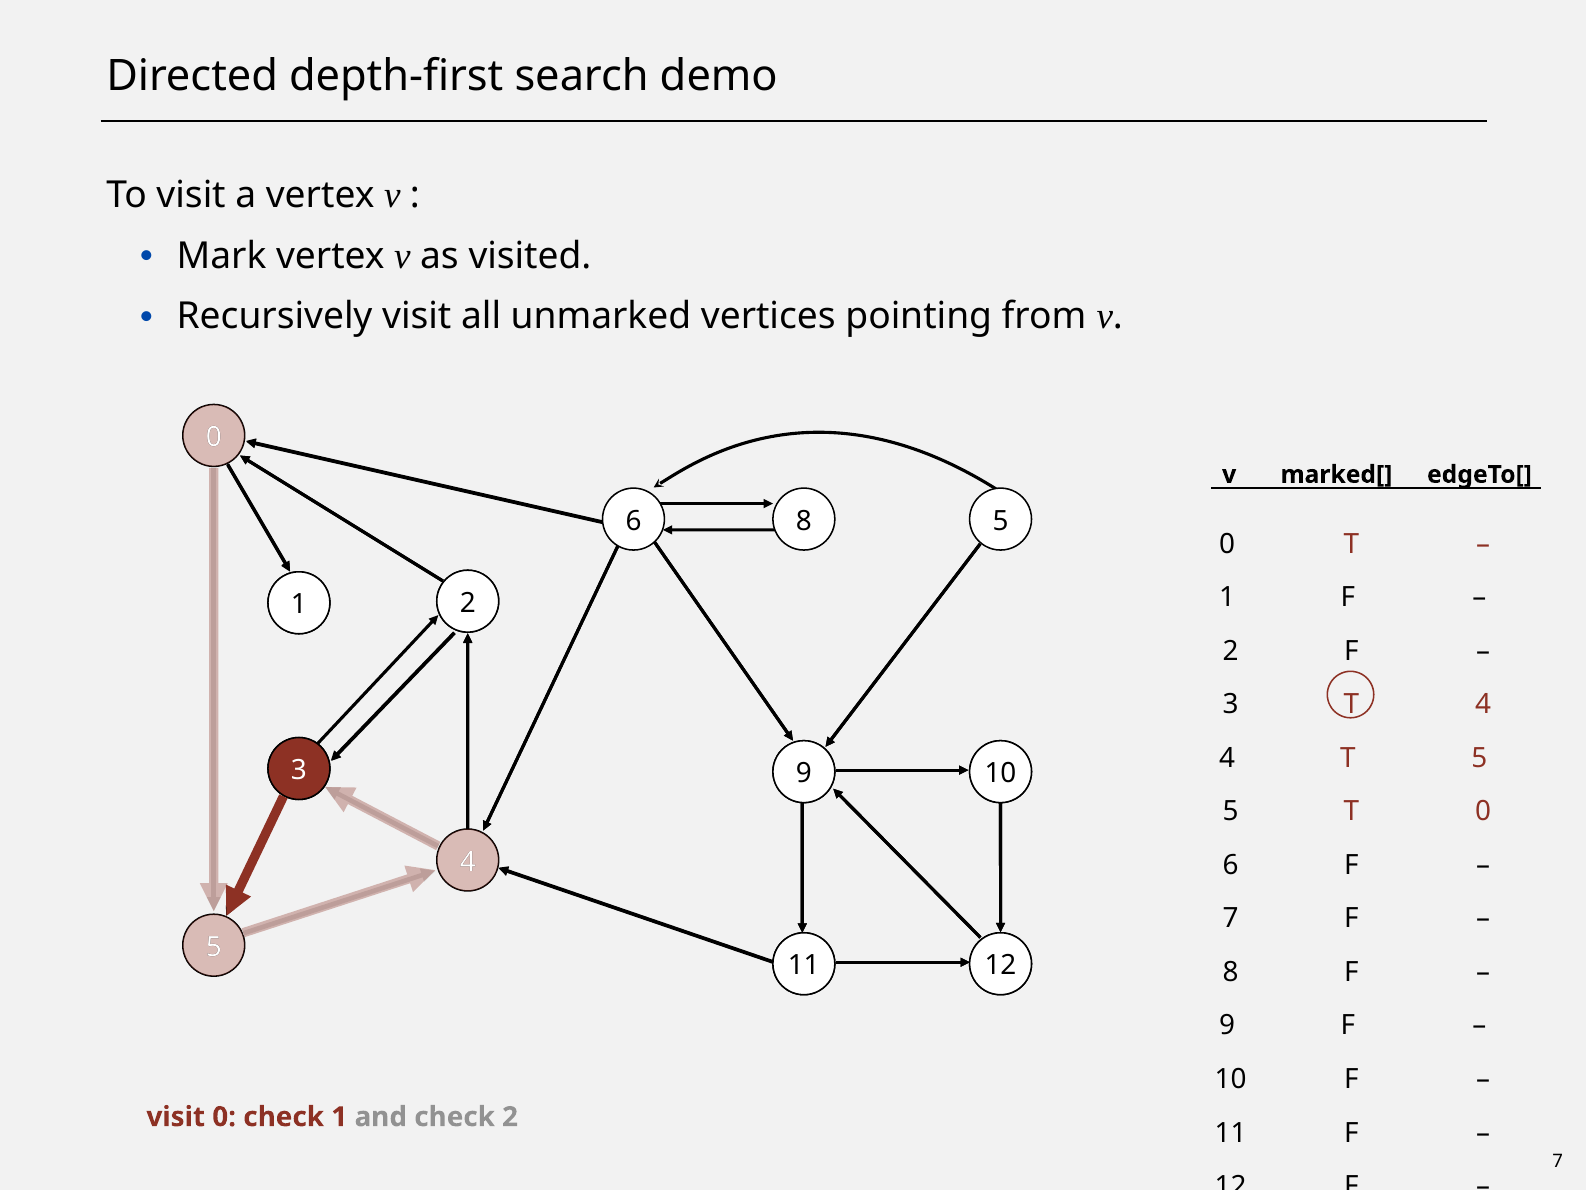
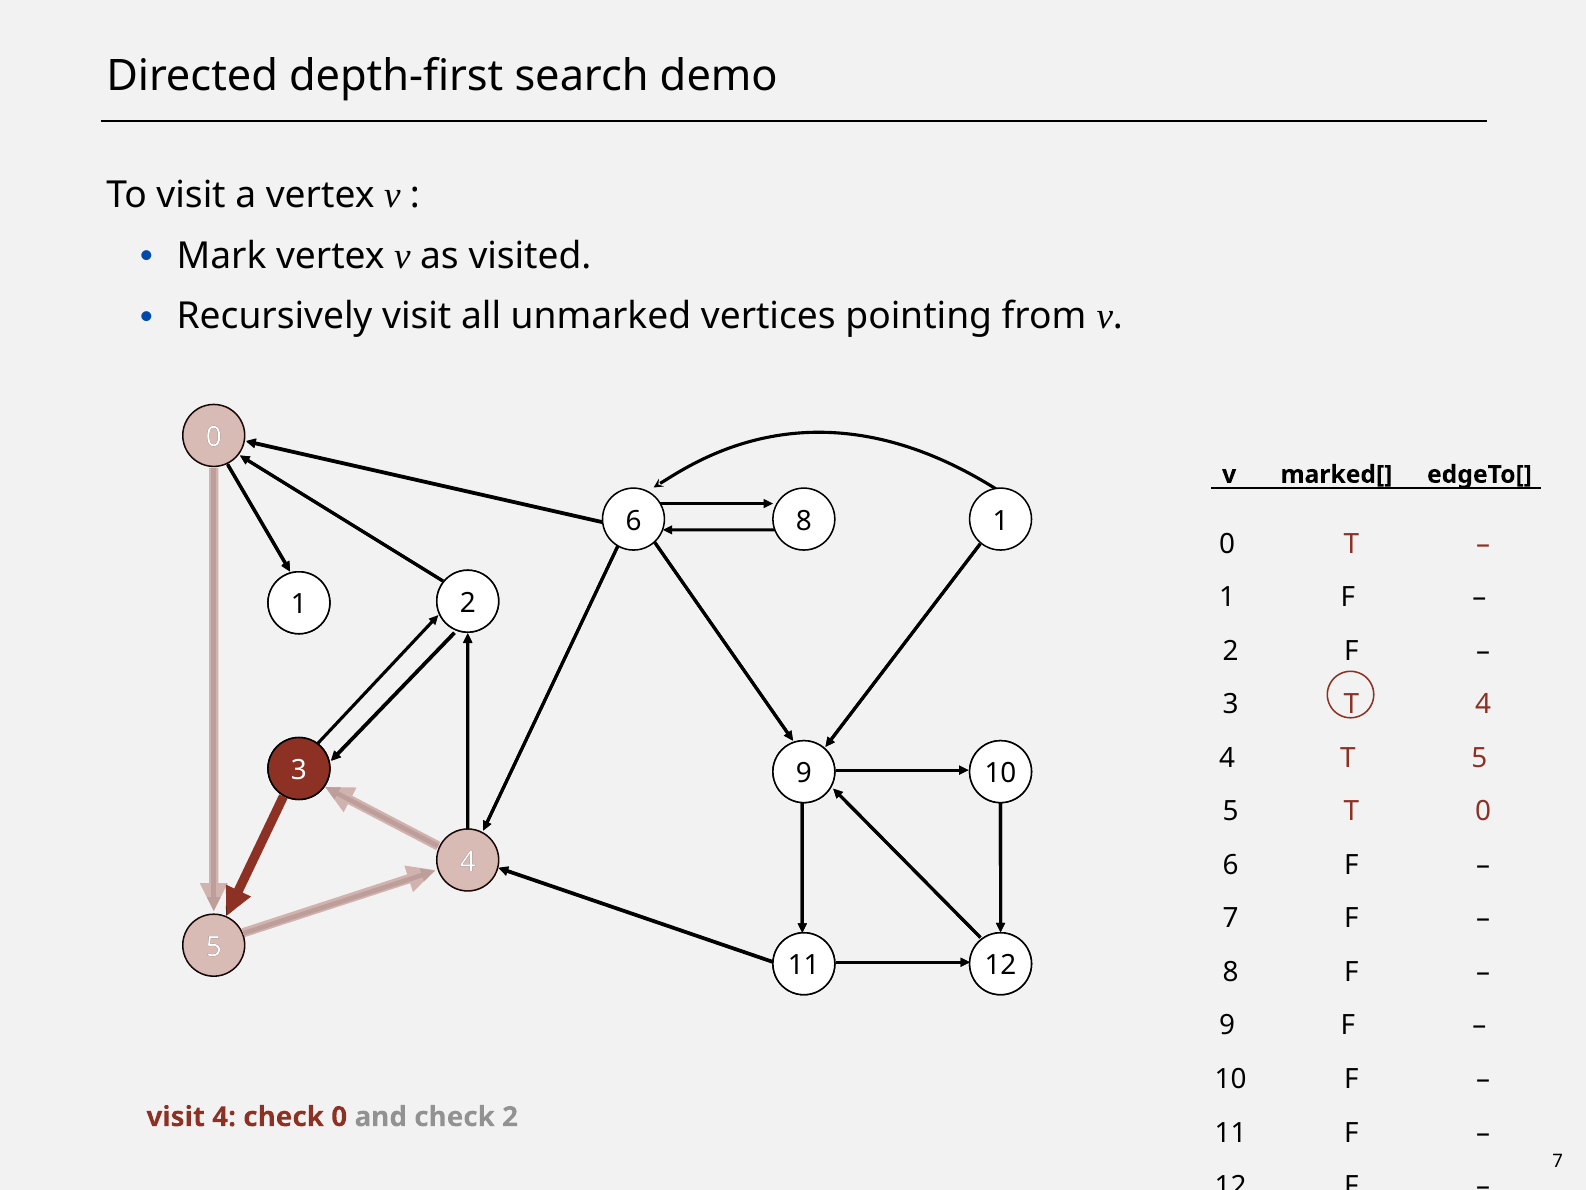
8 5: 5 -> 1 (1001, 521)
visit 0: 0 -> 4 (224, 1117)
check 1: 1 -> 0 (339, 1117)
